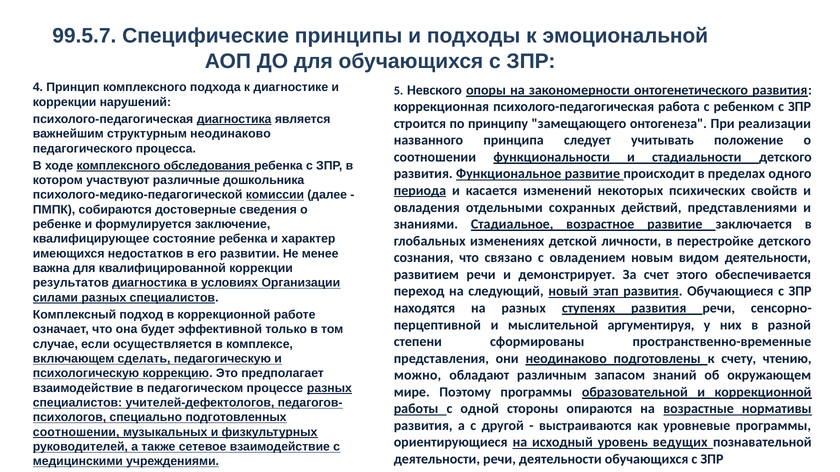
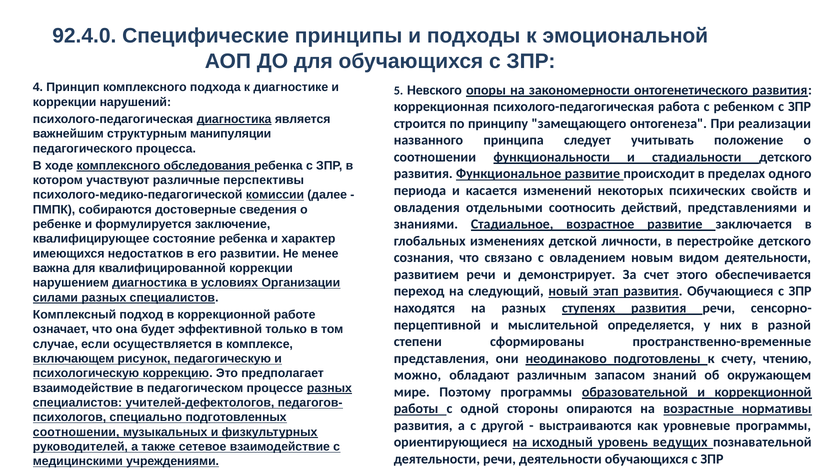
99.5.7: 99.5.7 -> 92.4.0 (84, 36)
структурным неодинаково: неодинаково -> манипуляции (231, 134)
дошкольника: дошкольника -> перспективы (264, 180)
периода underline: present -> none (420, 191)
сохранных: сохранных -> соотносить (582, 208)
результатов: результатов -> нарушением (71, 283)
аргументируя: аргументируя -> определяется (651, 325)
сделать: сделать -> рисунок (144, 359)
